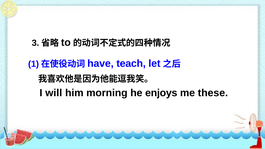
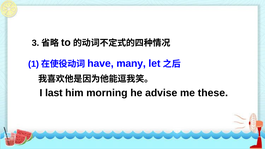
teach: teach -> many (131, 64)
will: will -> last (54, 93)
enjoys: enjoys -> advise (161, 93)
